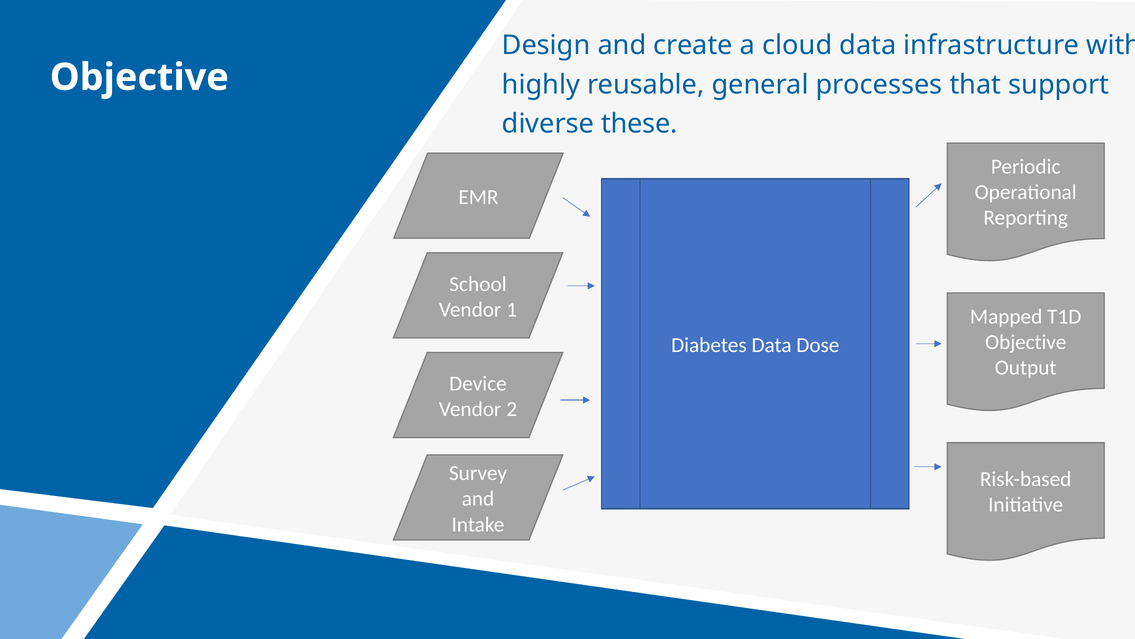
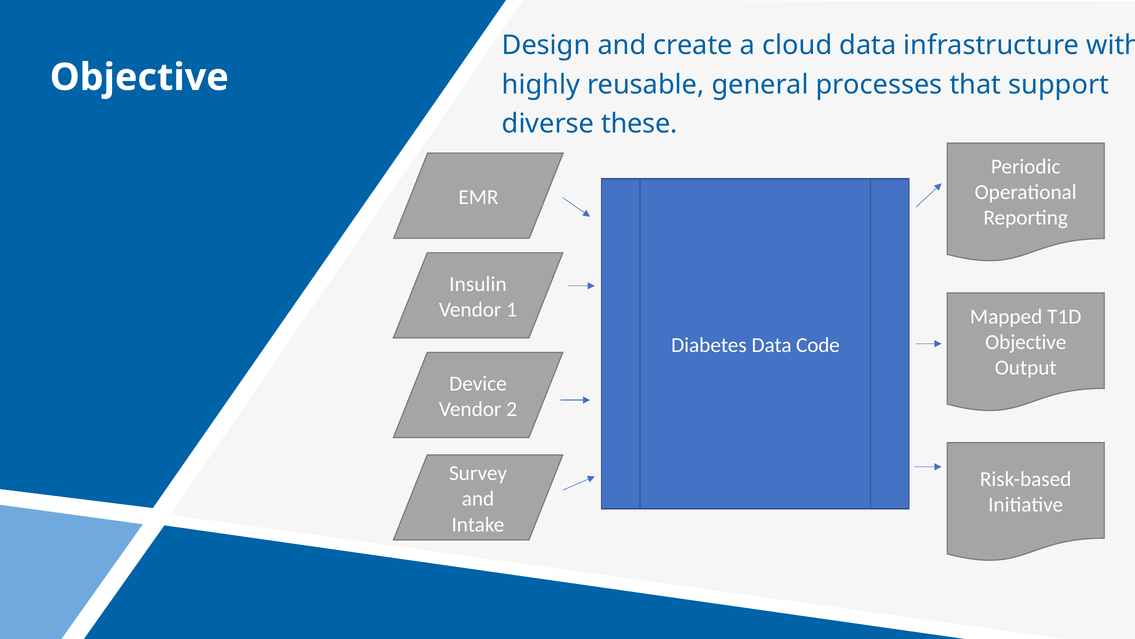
School: School -> Insulin (478, 284)
Dose: Dose -> Code (818, 345)
